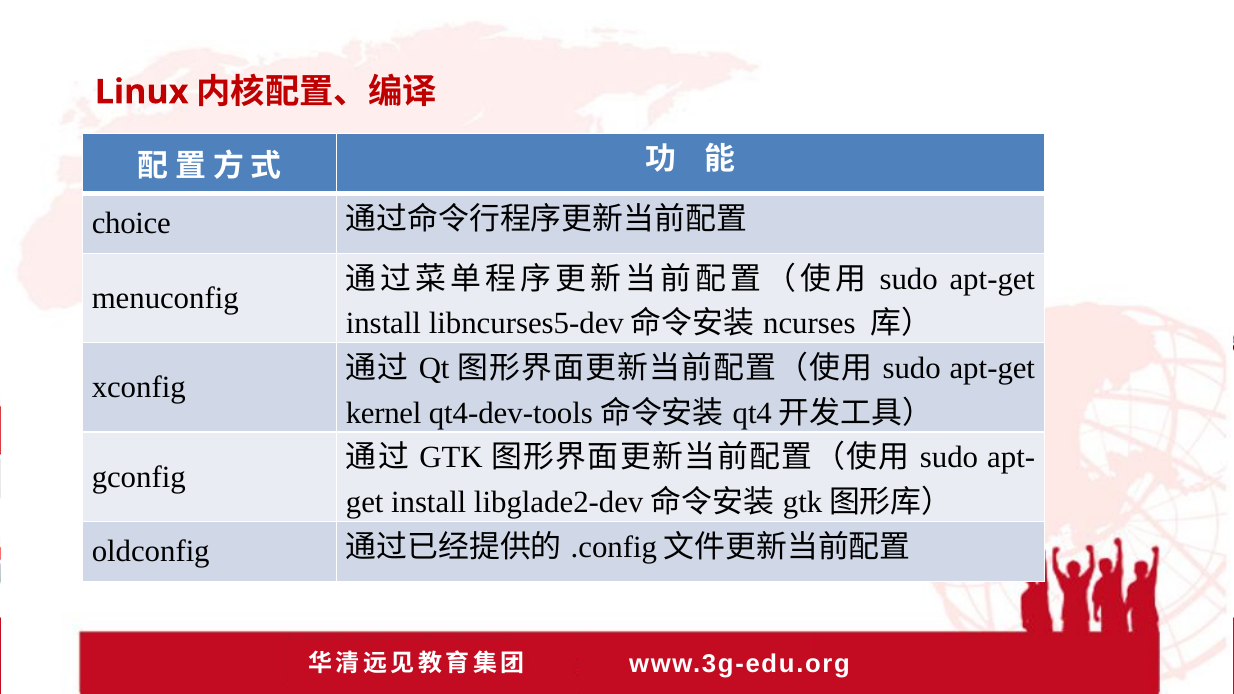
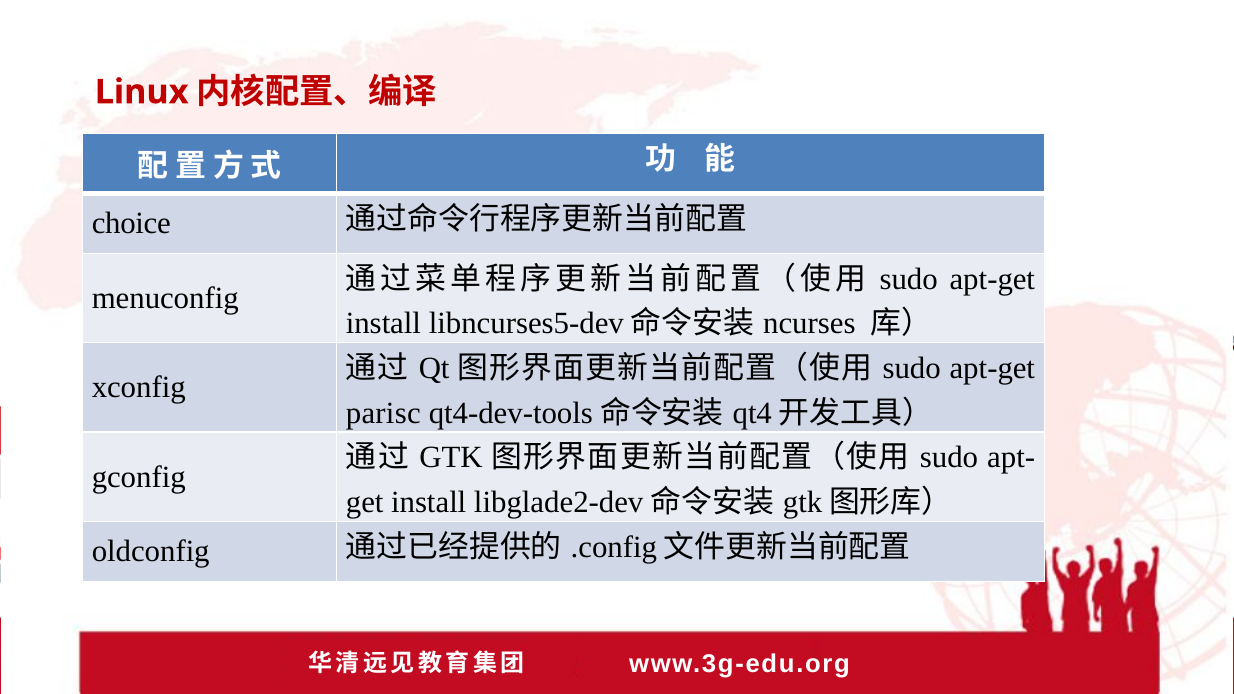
kernel: kernel -> parisc (383, 413)
